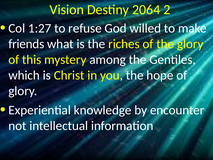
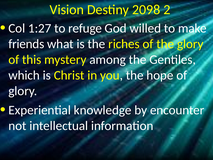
2064: 2064 -> 2098 (146, 10)
refuse: refuse -> refuge (85, 28)
